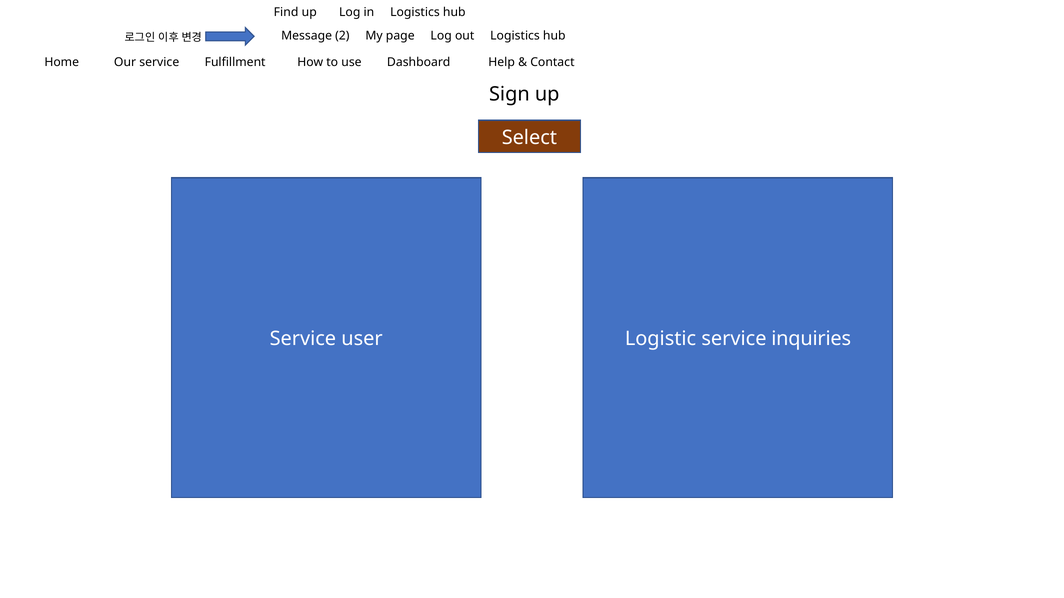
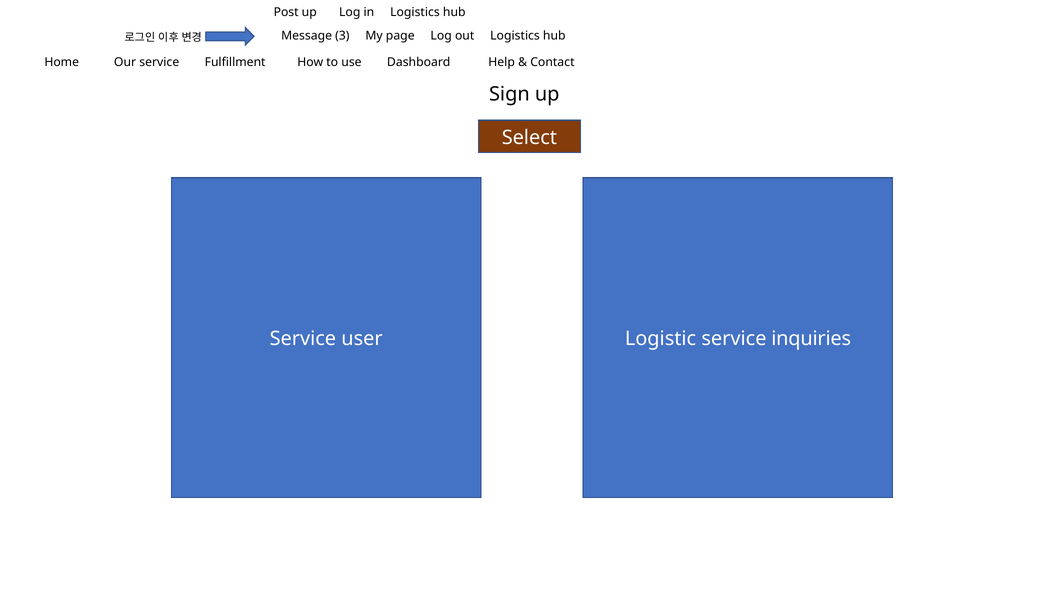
Find: Find -> Post (286, 12)
2: 2 -> 3 (342, 36)
